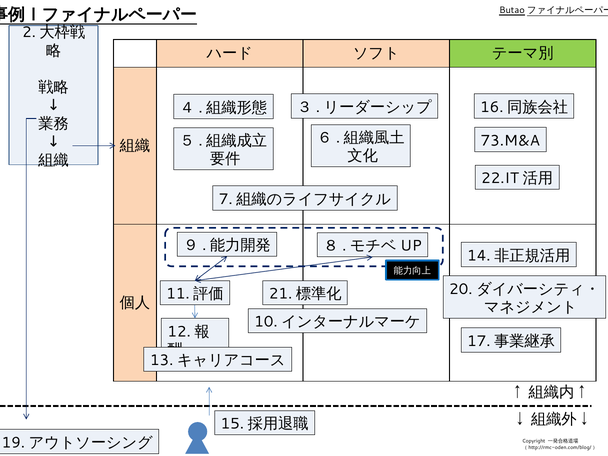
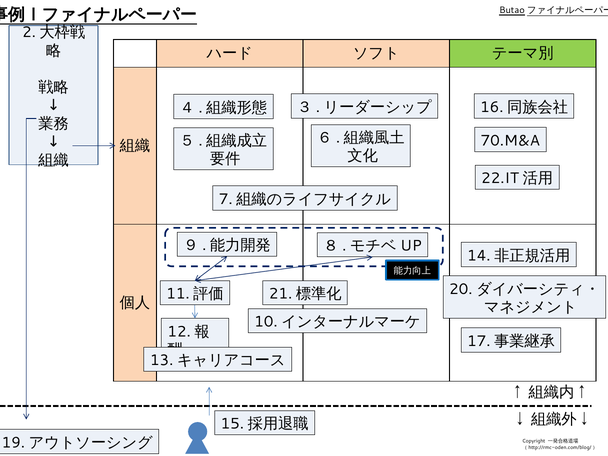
73.M&A: 73.M&A -> 70.M&A (510, 141)
